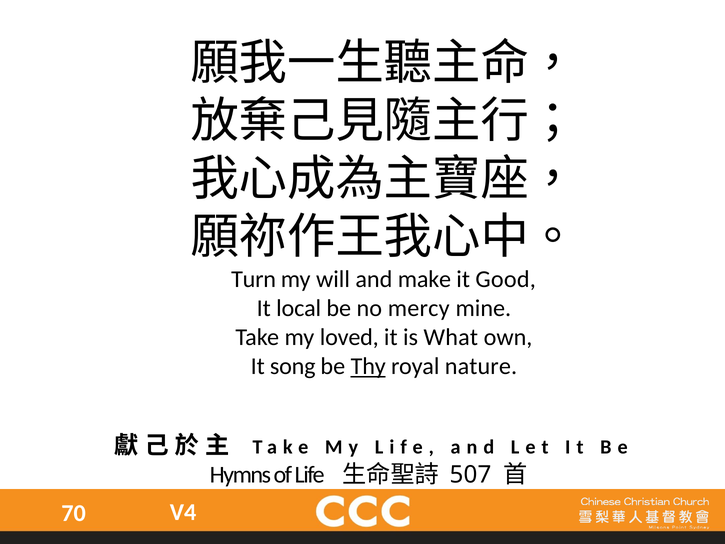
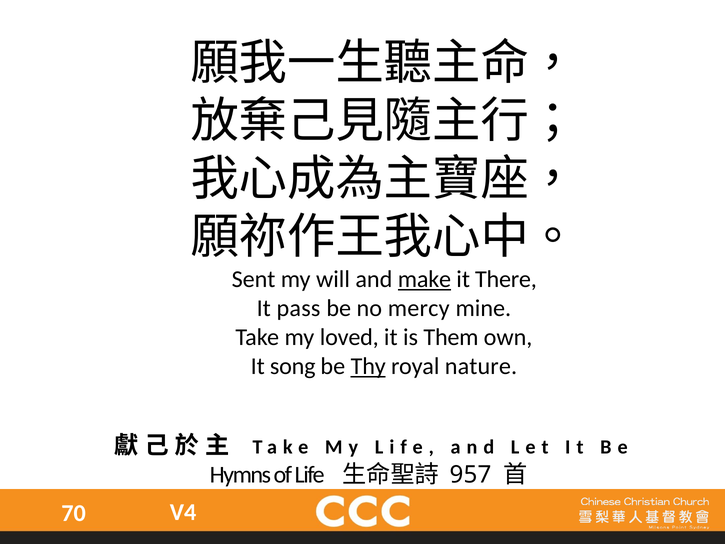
Turn: Turn -> Sent (254, 279)
make underline: none -> present (424, 279)
Good: Good -> There (506, 279)
local: local -> pass (298, 308)
What: What -> Them (451, 337)
507: 507 -> 957 (471, 475)
